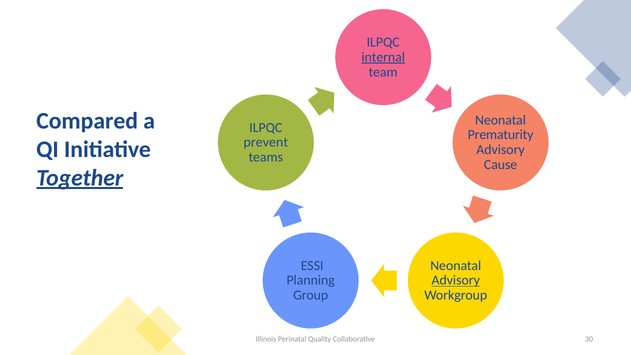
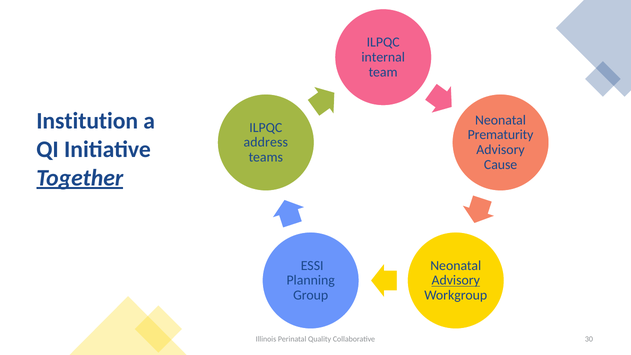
internal underline: present -> none (383, 57)
Compared: Compared -> Institution (87, 121)
prevent: prevent -> address (266, 142)
